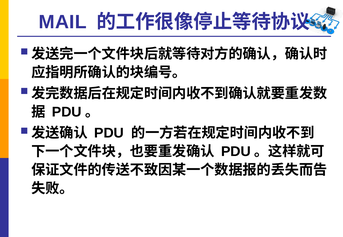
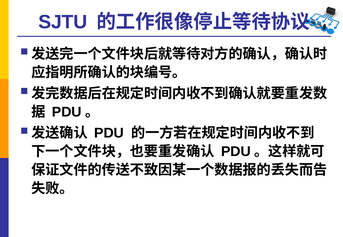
MAIL: MAIL -> SJTU (63, 22)
